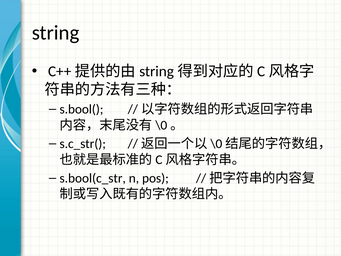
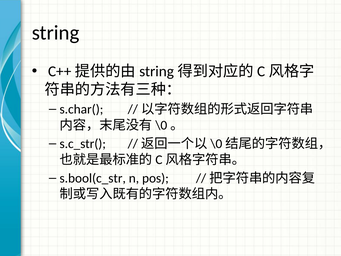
s.bool(: s.bool( -> s.char( (81, 109)
